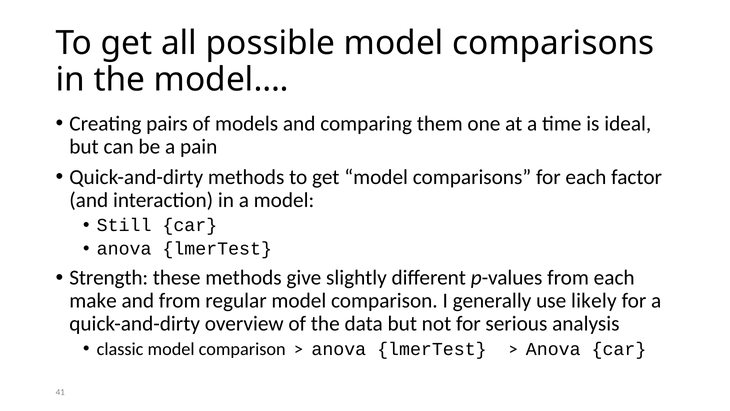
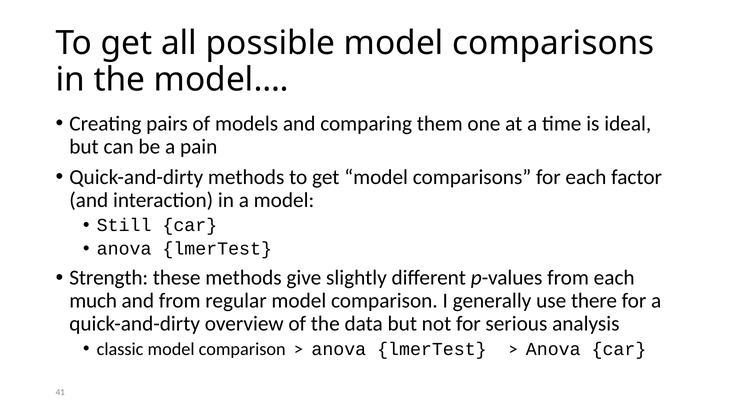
make: make -> much (93, 301)
likely: likely -> there (594, 301)
